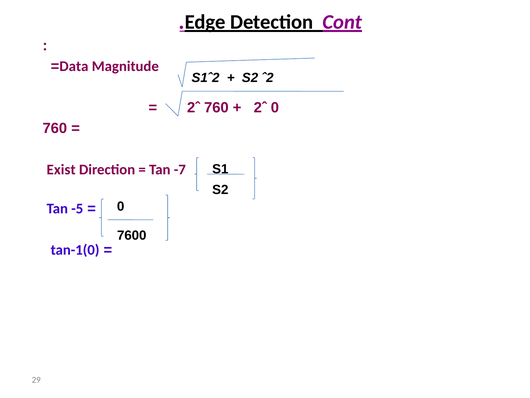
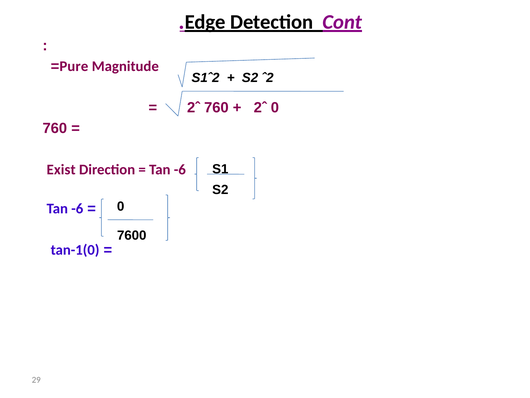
Data: Data -> Pure (74, 66)
-7: -7 -> -6 (180, 169)
-5: -5 -> -6 (77, 209)
